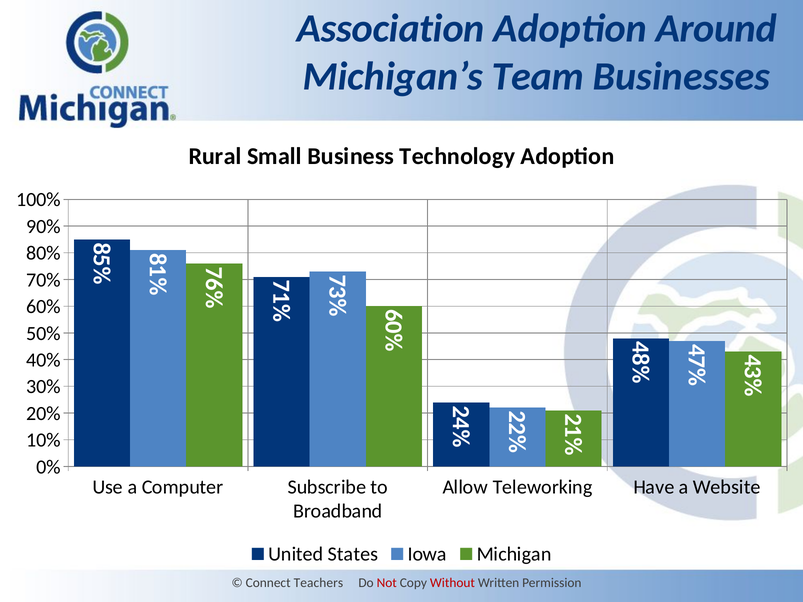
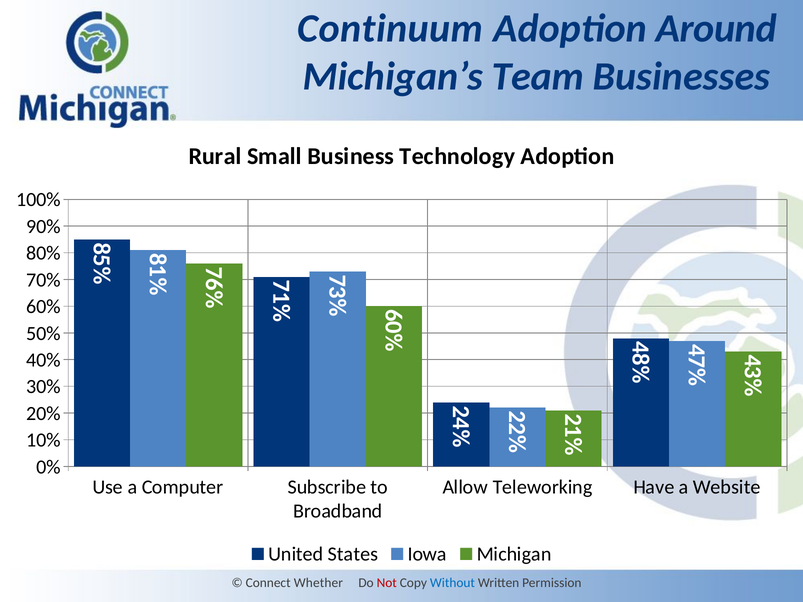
Association: Association -> Continuum (390, 28)
Teachers: Teachers -> Whether (318, 583)
Without colour: red -> blue (452, 583)
